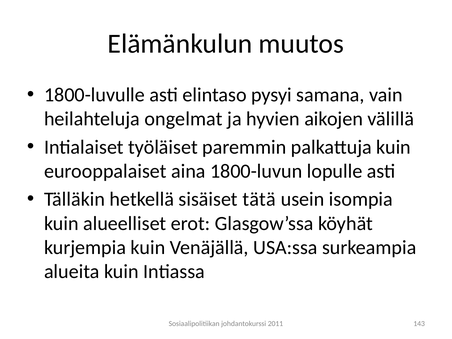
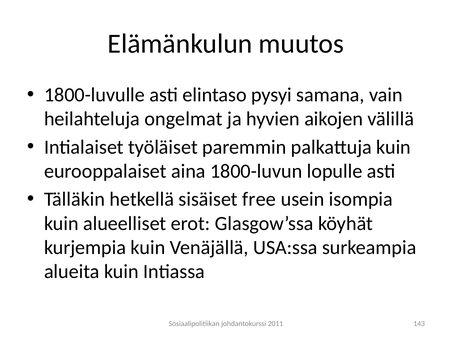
tätä: tätä -> free (259, 199)
